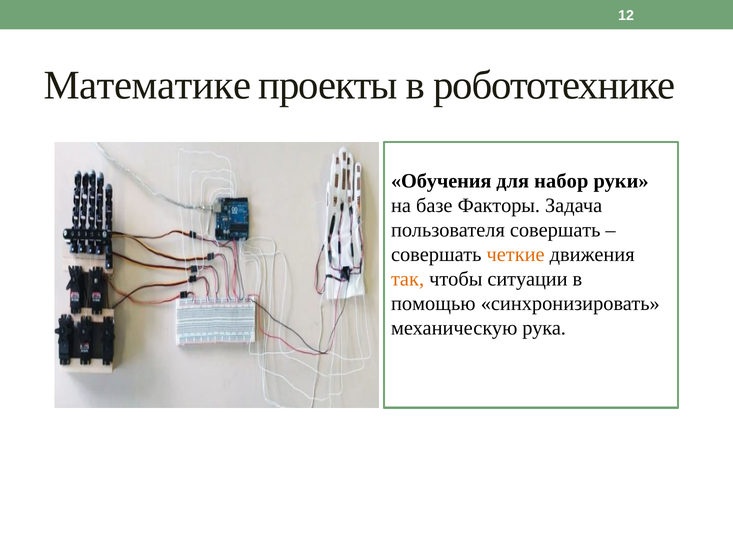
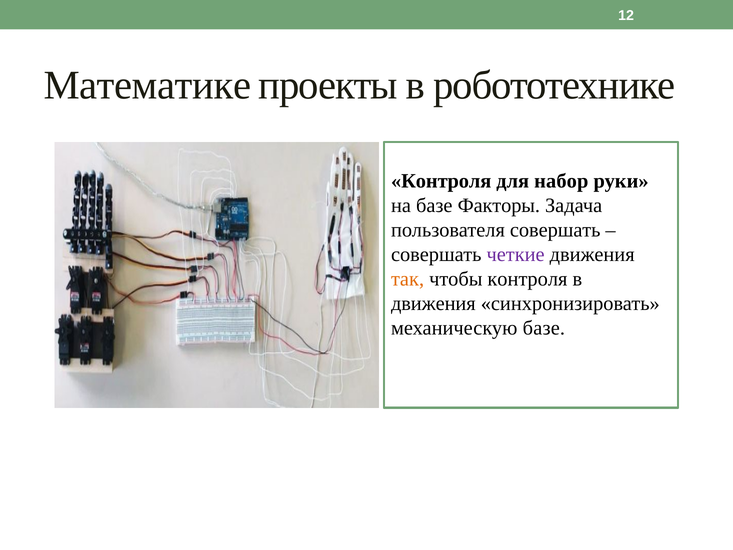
Обучения: Обучения -> Контроля (441, 181)
четкие colour: orange -> purple (516, 254)
чтобы ситуации: ситуации -> контроля (527, 279)
помощью: помощью -> движения (433, 303)
механическую рука: рука -> базе (544, 328)
